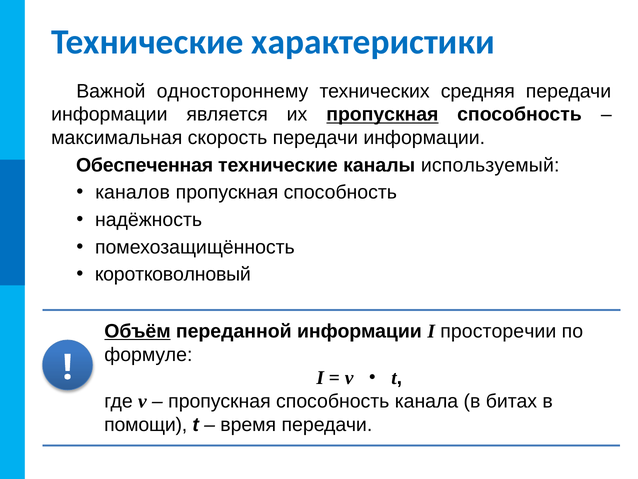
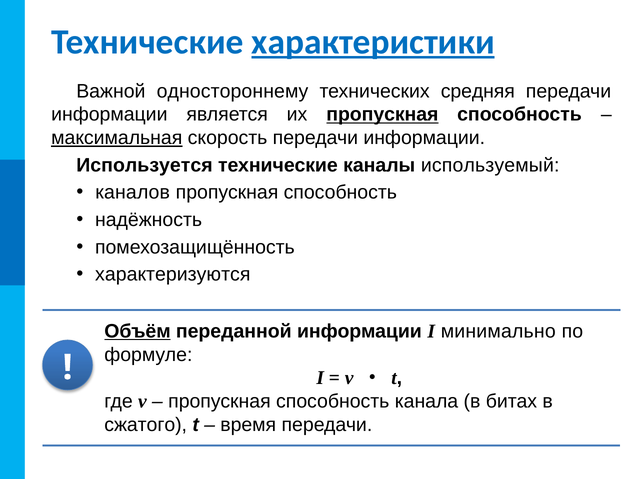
характеристики underline: none -> present (373, 42)
максимальная underline: none -> present (117, 138)
Обеспеченная: Обеспеченная -> Используется (144, 165)
коротковолновый: коротковолновый -> характеризуются (173, 274)
просторечии: просторечии -> минимально (498, 331)
помощи: помощи -> сжатого (146, 424)
